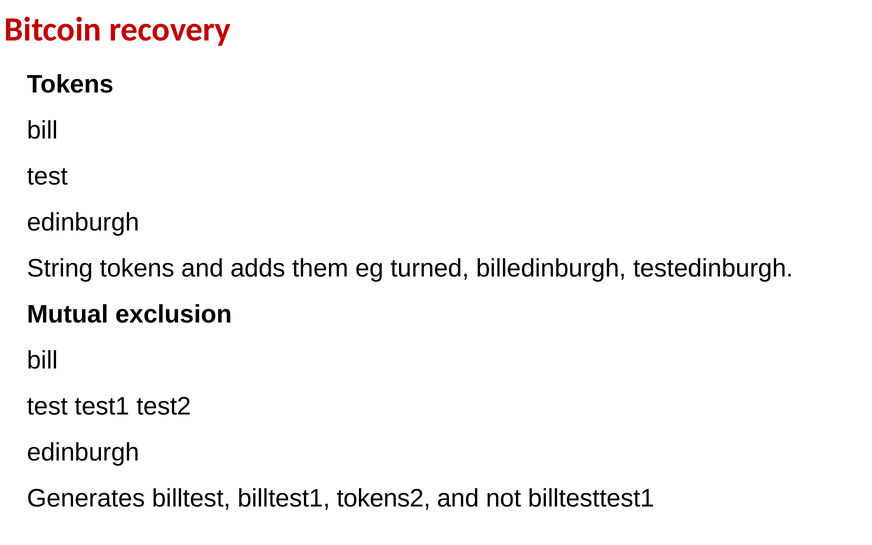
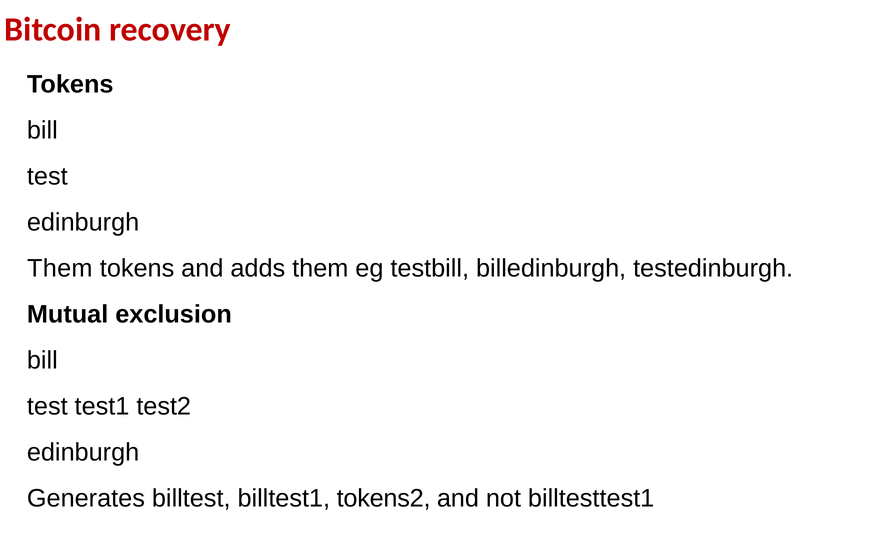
String: String -> Them (60, 268)
turned: turned -> testbill (430, 268)
